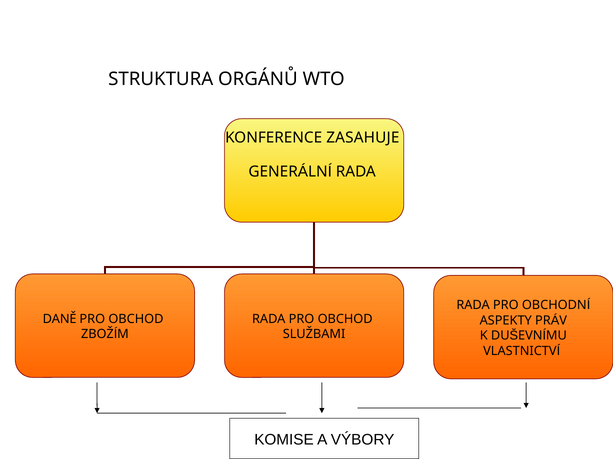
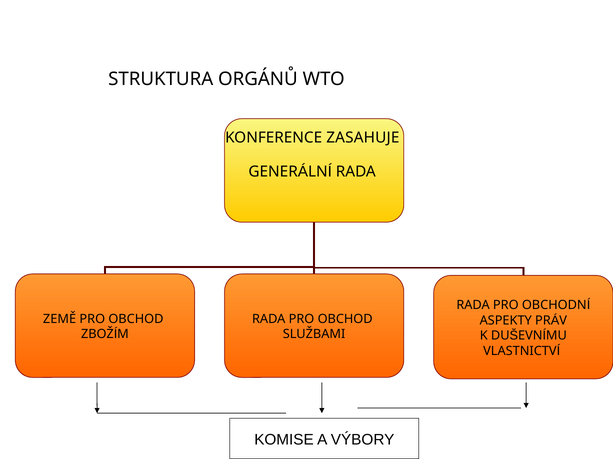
DANĚ: DANĚ -> ZEMĚ (60, 319)
